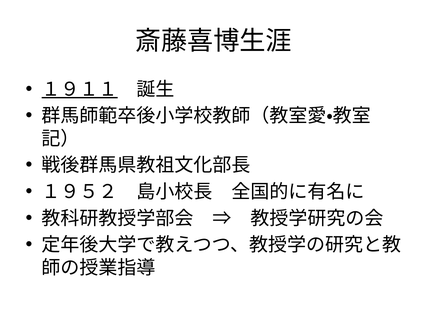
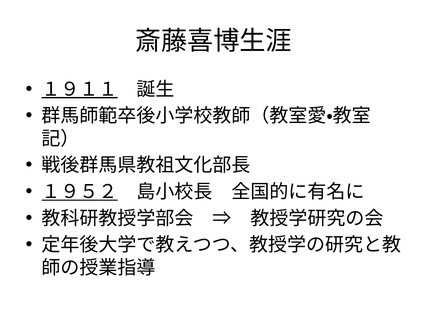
１９５２ underline: none -> present (80, 192)
